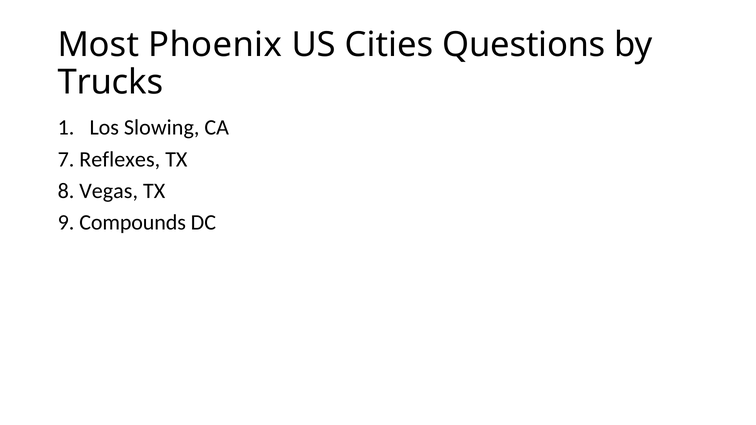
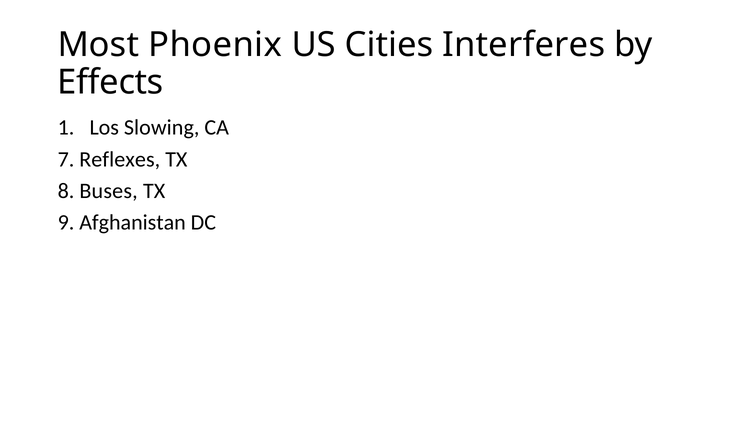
Questions: Questions -> Interferes (524, 45)
Trucks: Trucks -> Effects (110, 82)
Vegas: Vegas -> Buses (109, 191)
Compounds: Compounds -> Afghanistan (133, 223)
